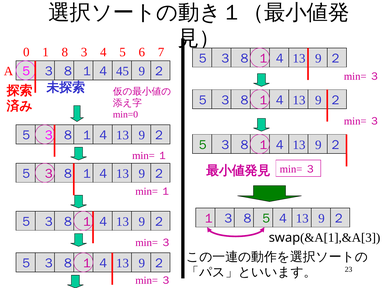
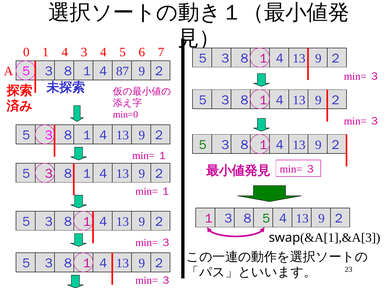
1 8: 8 -> 4 (65, 52)
45: 45 -> 87 (123, 71)
